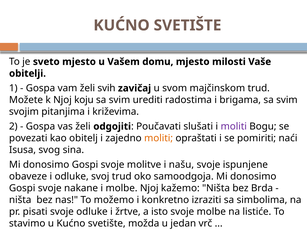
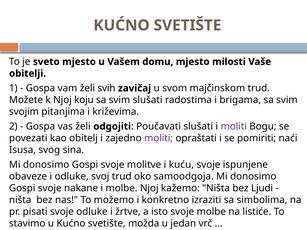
svim urediti: urediti -> slušati (148, 100)
moliti colour: orange -> purple (159, 138)
našu: našu -> kuću (181, 165)
Brda: Brda -> Ljudi (262, 188)
